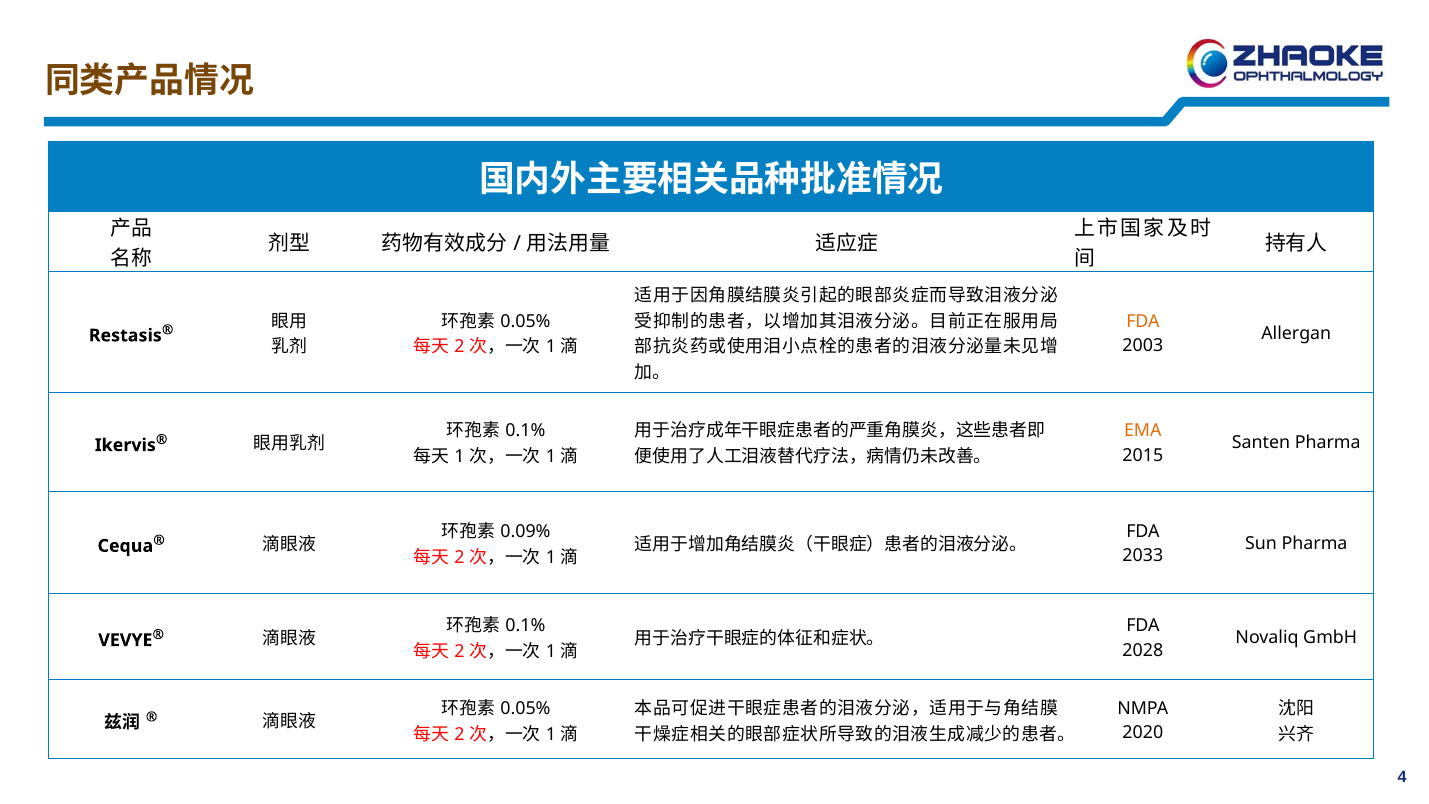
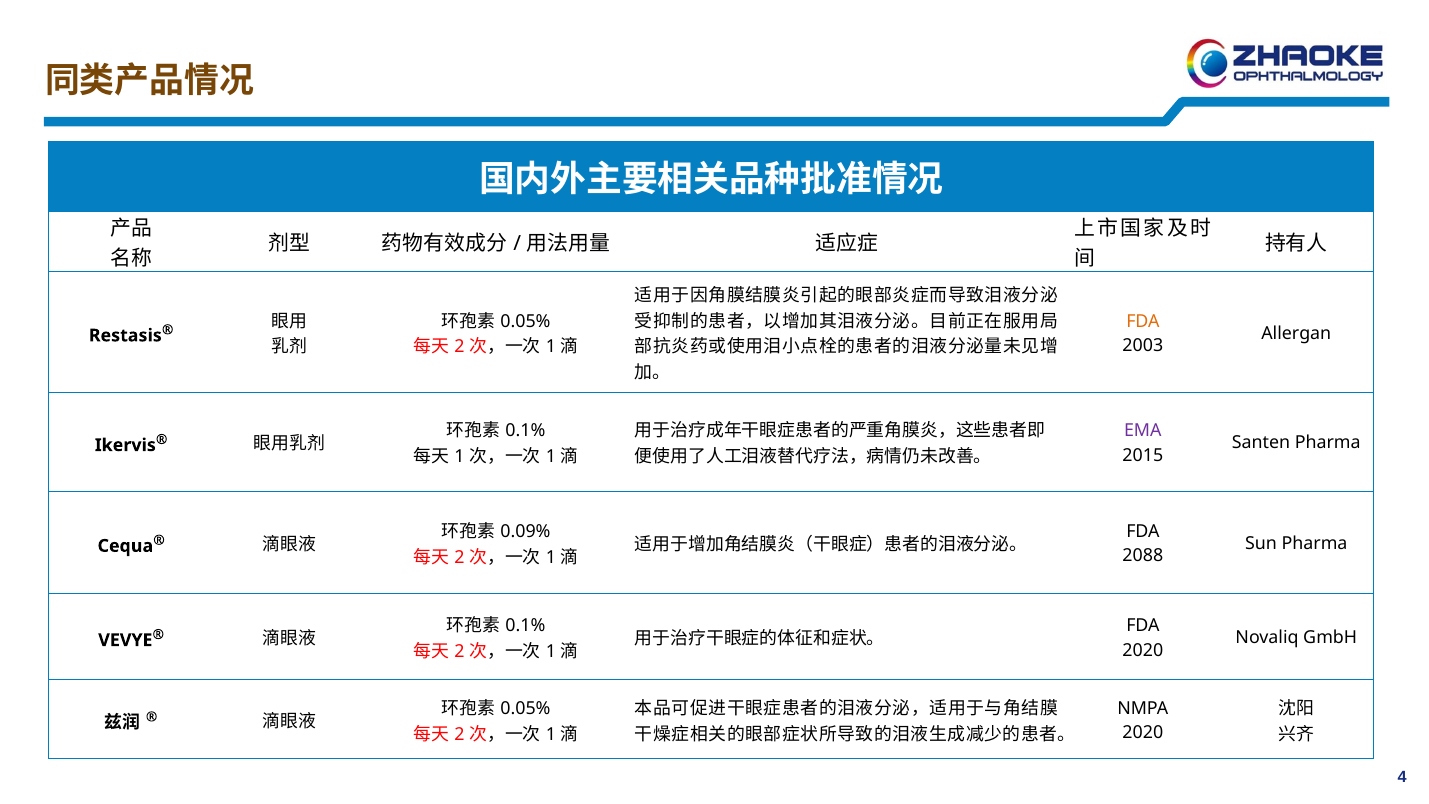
EMA colour: orange -> purple (1143, 431)
2033: 2033 -> 2088 (1143, 556)
2028: 2028 -> 2020 (1143, 650)
